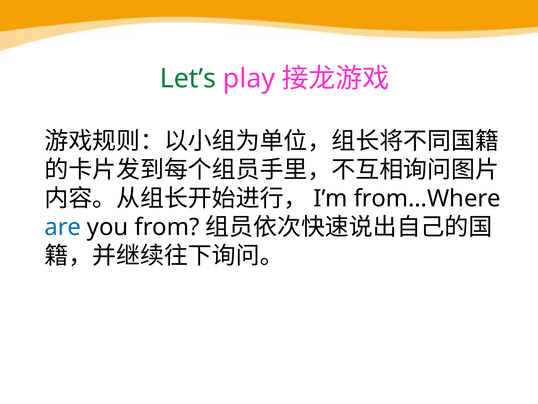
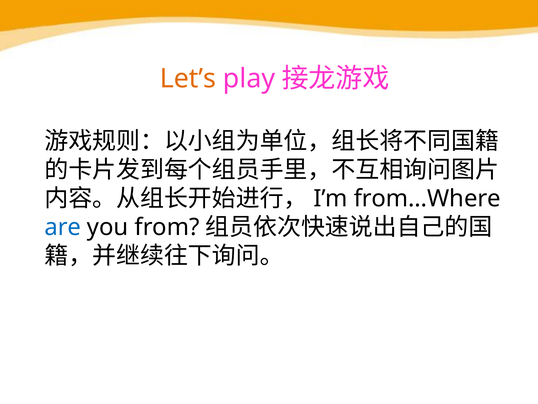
Let’s colour: green -> orange (188, 78)
